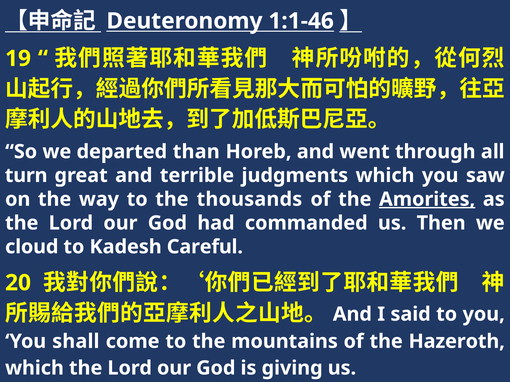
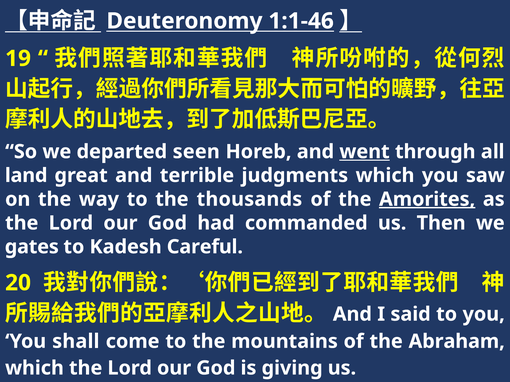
than: than -> seen (196, 152)
went underline: none -> present (365, 152)
turn: turn -> land (26, 176)
cloud: cloud -> gates (32, 247)
Hazeroth: Hazeroth -> Abraham (457, 342)
